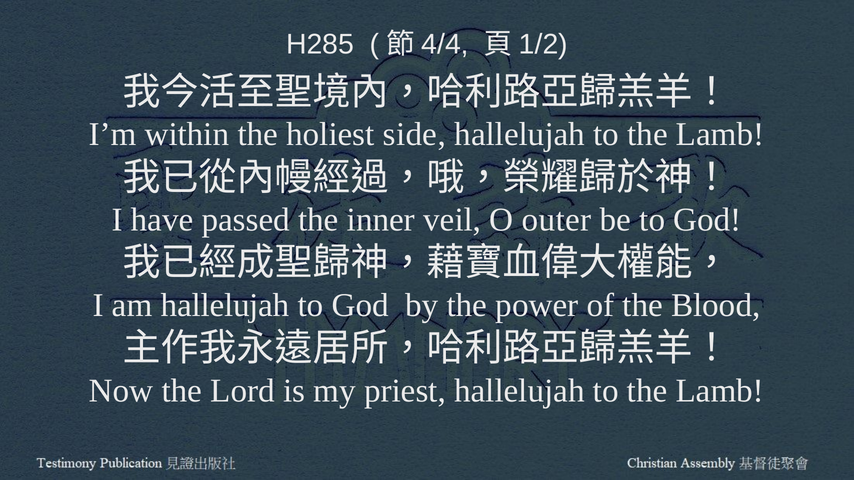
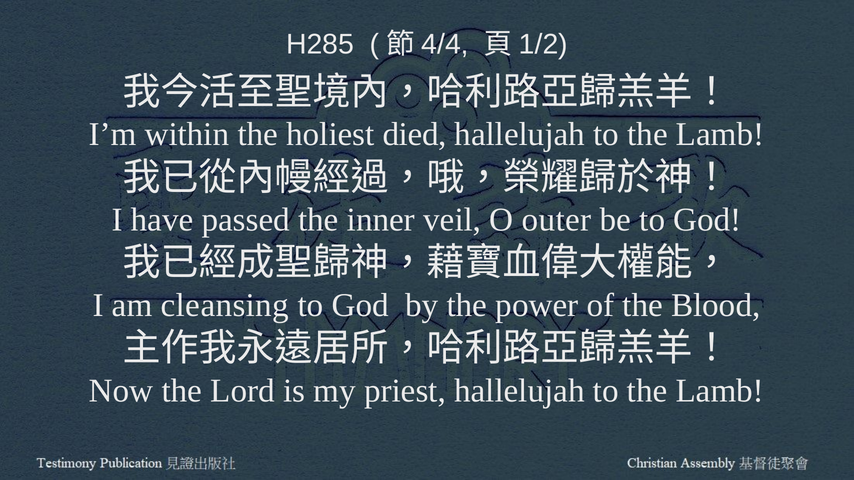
side: side -> died (415, 135)
am hallelujah: hallelujah -> cleansing (225, 305)
